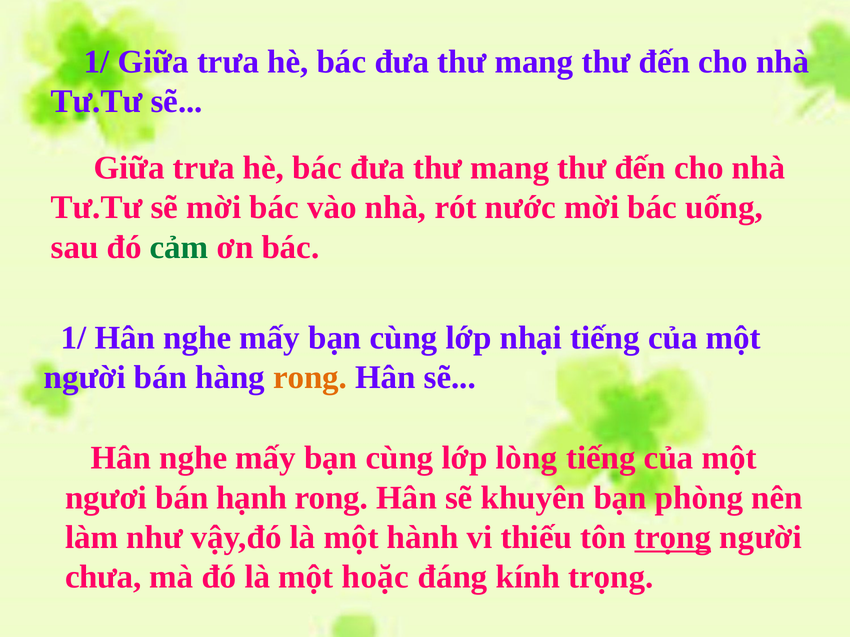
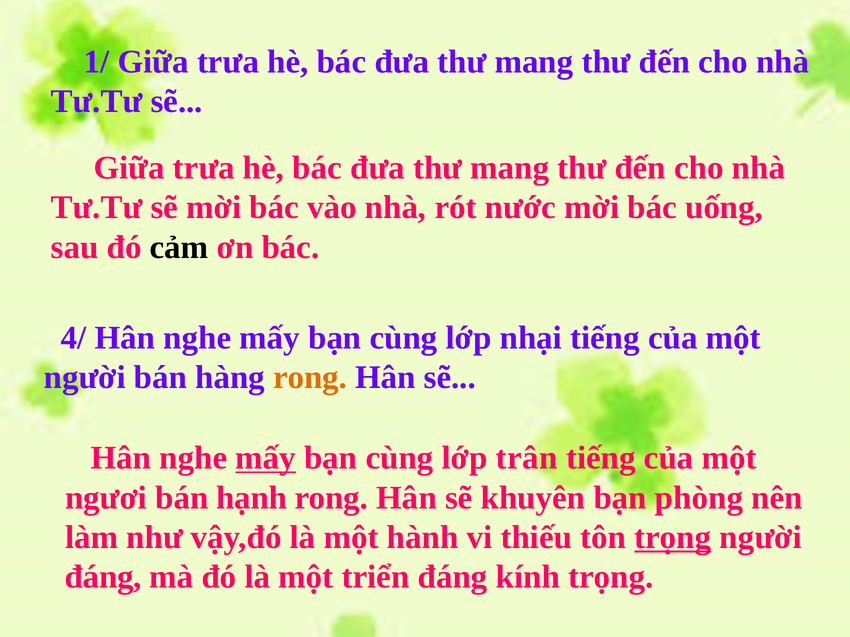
cảm colour: green -> black (179, 247)
1/: 1/ -> 4/ (74, 338)
mấy underline: none -> present (266, 458)
lòng: lòng -> trân (527, 458)
chưa: chưa -> đáng (103, 577)
hoặc: hoặc -> triển (376, 577)
